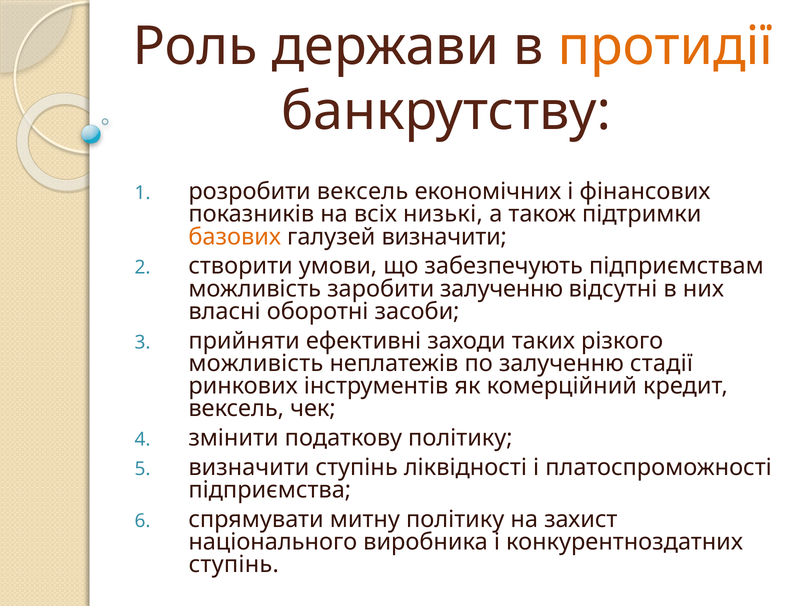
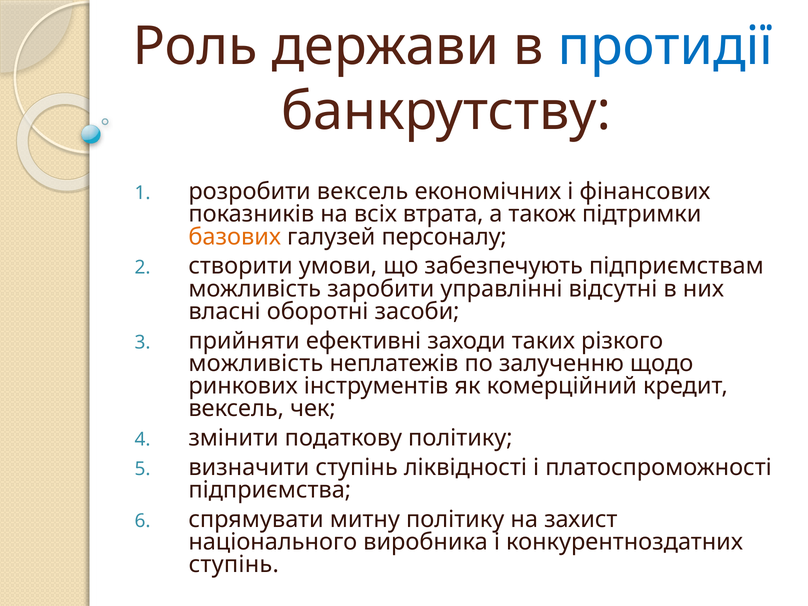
протидії colour: orange -> blue (665, 47)
низькі: низькі -> втрата (443, 214)
галузей визначити: визначити -> персоналу (444, 237)
заробити залученню: залученню -> управлінні (501, 289)
стадії: стадії -> щодо (662, 363)
